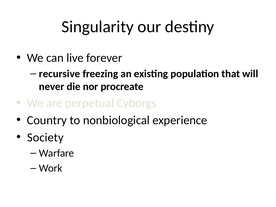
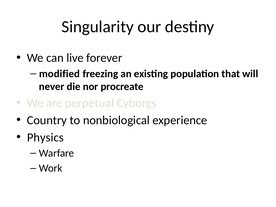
recursive: recursive -> modified (60, 74)
Society: Society -> Physics (45, 137)
